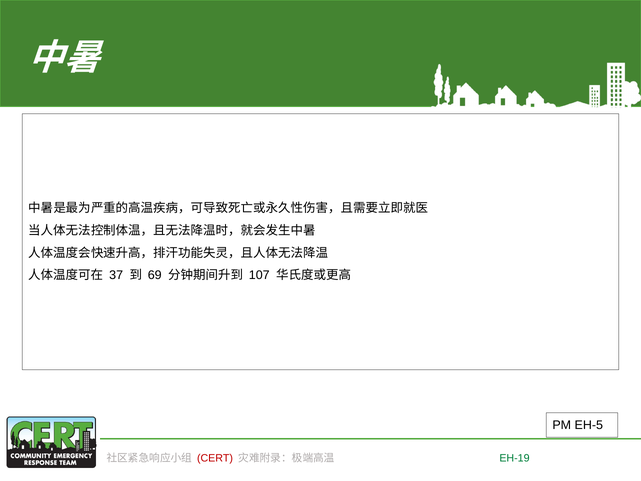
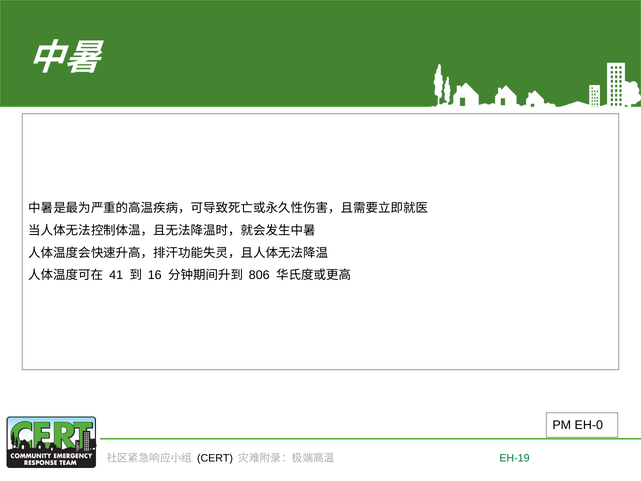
37: 37 -> 41 (116, 275)
69: 69 -> 16 (155, 275)
107: 107 -> 806 (259, 275)
EH-5: EH-5 -> EH-0 (589, 425)
CERT colour: red -> black (215, 458)
